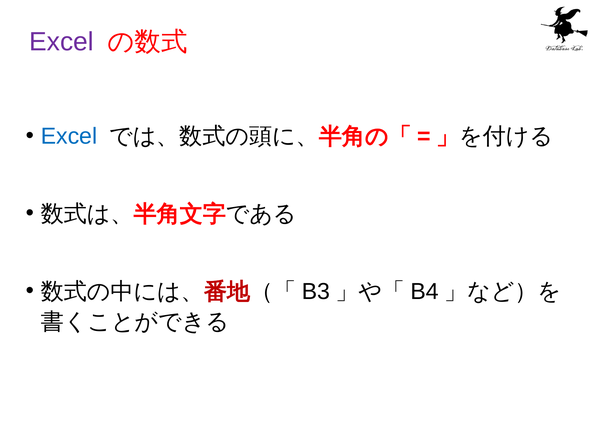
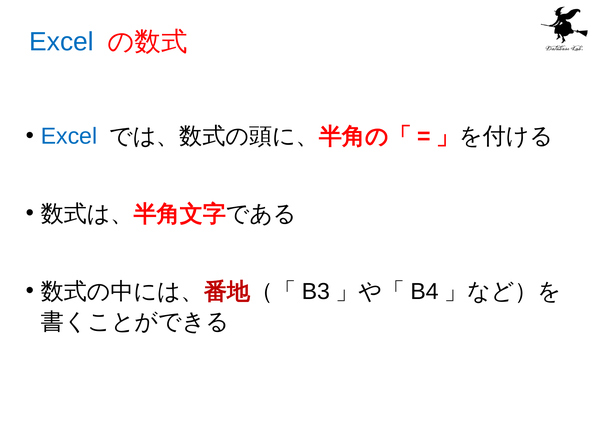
Excel colour: purple -> blue (62, 42)
